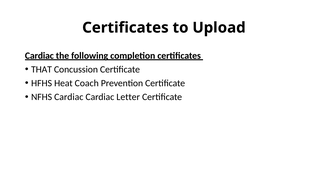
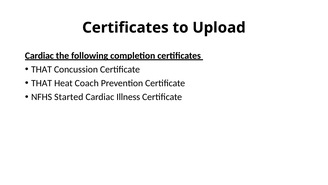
HFHS: HFHS -> THAT (42, 83)
NFHS Cardiac: Cardiac -> Started (69, 97)
Letter: Letter -> Illness (128, 97)
